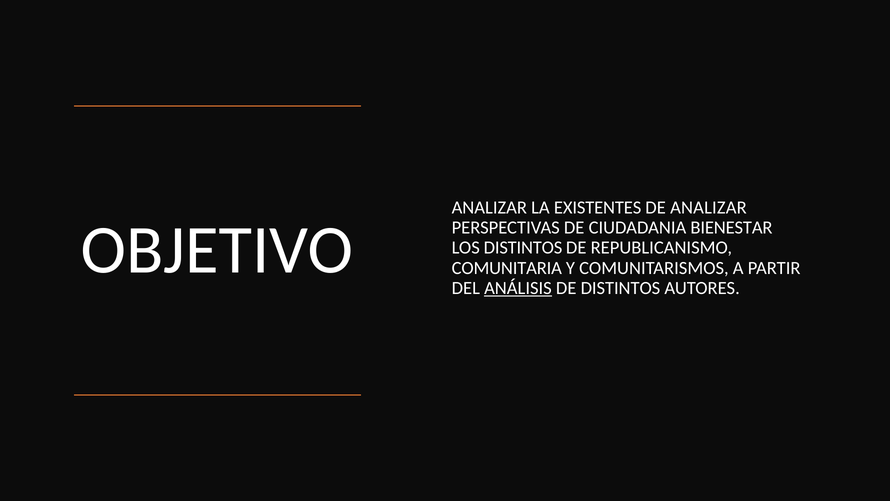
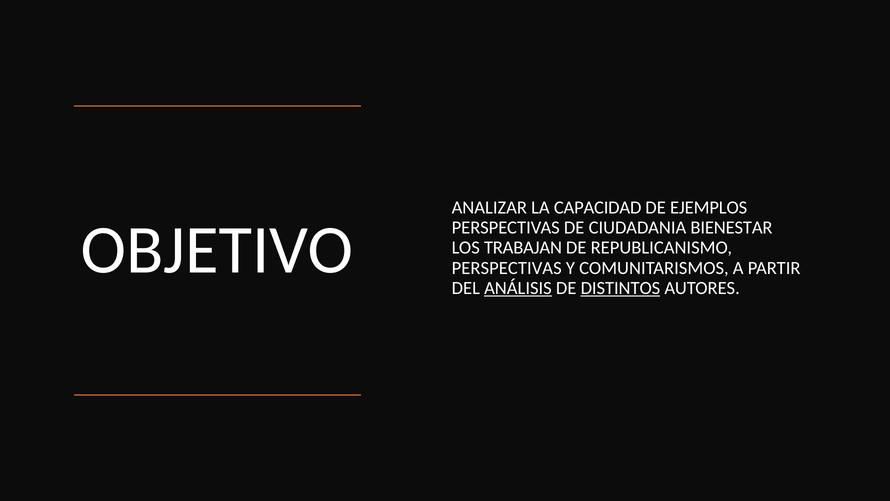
EXISTENTES: EXISTENTES -> CAPACIDAD (598, 208)
DE ANALIZAR: ANALIZAR -> EJEMPLOS (709, 208)
LOS DISTINTOS: DISTINTOS -> TRABAJAN (523, 248)
COMUNITARIA: COMUNITARIA -> PERSPECTIVAS (507, 268)
DISTINTOS underline: none -> present (620, 288)
